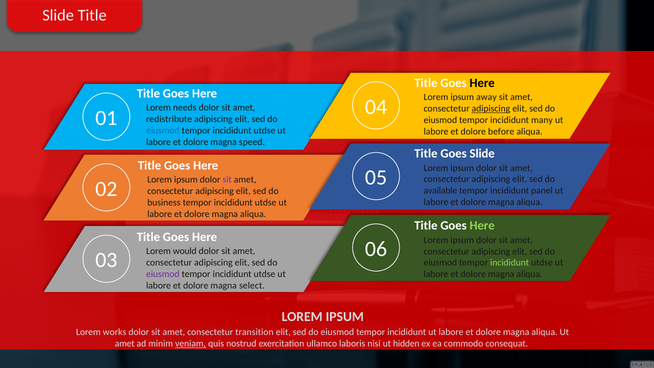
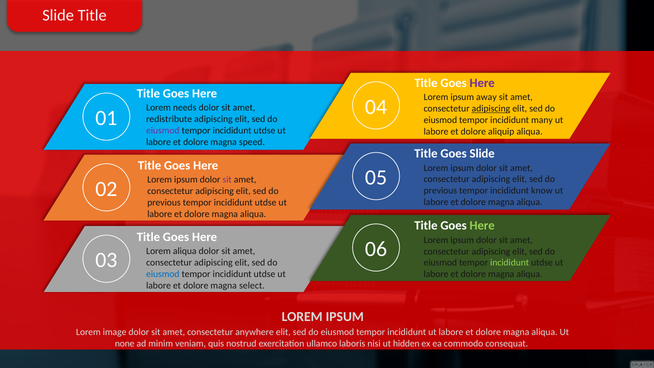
Here colour: black -> purple (482, 83)
eiusmod colour: blue -> purple (163, 131)
before: before -> aliquip (501, 131)
available: available -> previous (440, 191)
panel: panel -> know (542, 191)
business: business -> previous (164, 203)
Lorem would: would -> aliqua (185, 251)
eiusmod colour: purple -> blue (163, 274)
works: works -> image (115, 332)
transition: transition -> anywhere (255, 332)
amet: amet -> none (125, 343)
veniam underline: present -> none (191, 343)
